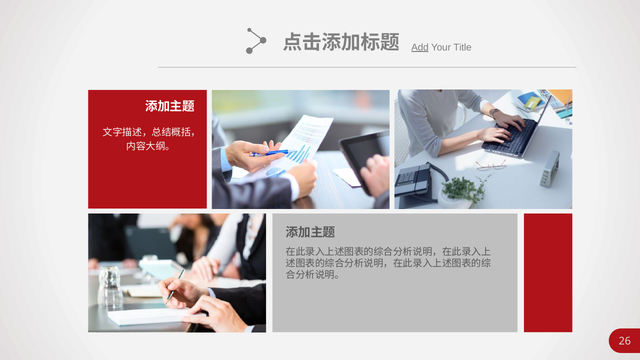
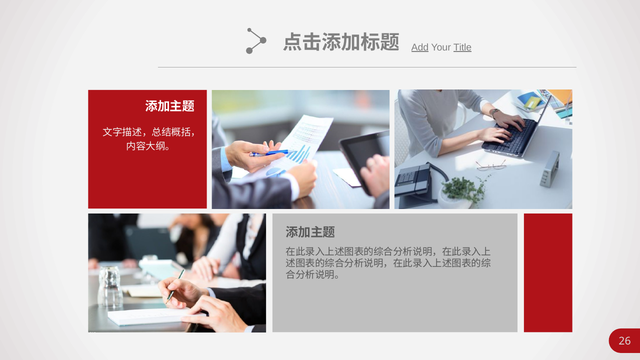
Title underline: none -> present (463, 47)
